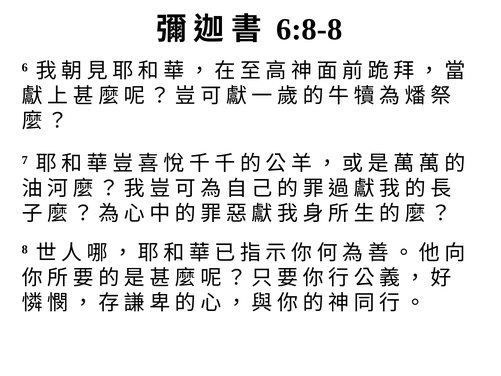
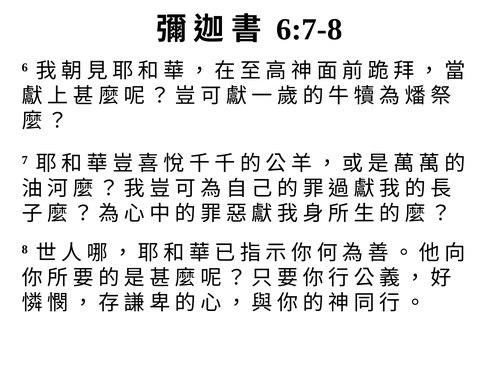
6:8-8: 6:8-8 -> 6:7-8 (309, 29)
